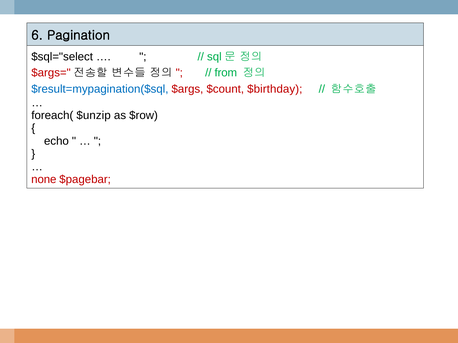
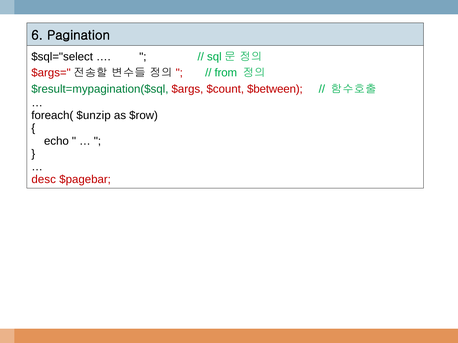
$result=mypagination($sql colour: blue -> green (100, 89)
$birthday: $birthday -> $between (275, 89)
none: none -> desc (44, 180)
